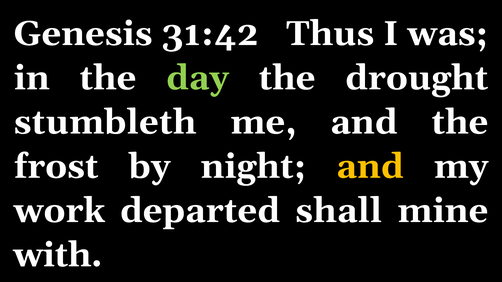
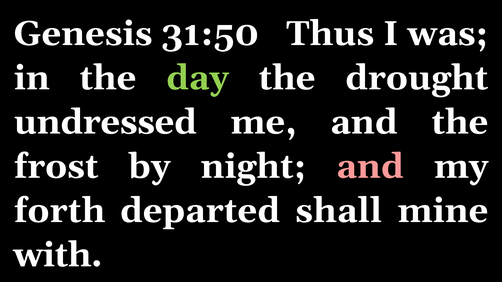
31:42: 31:42 -> 31:50 (210, 34)
stumbleth: stumbleth -> undressed (105, 122)
and colour: yellow -> pink (370, 167)
work: work -> forth (59, 211)
